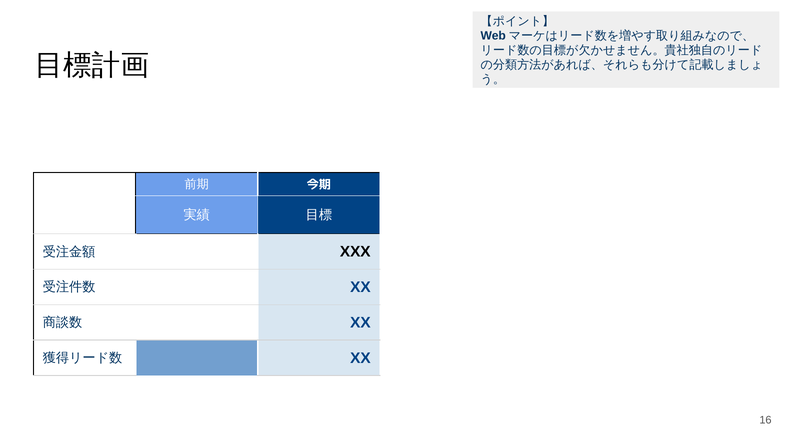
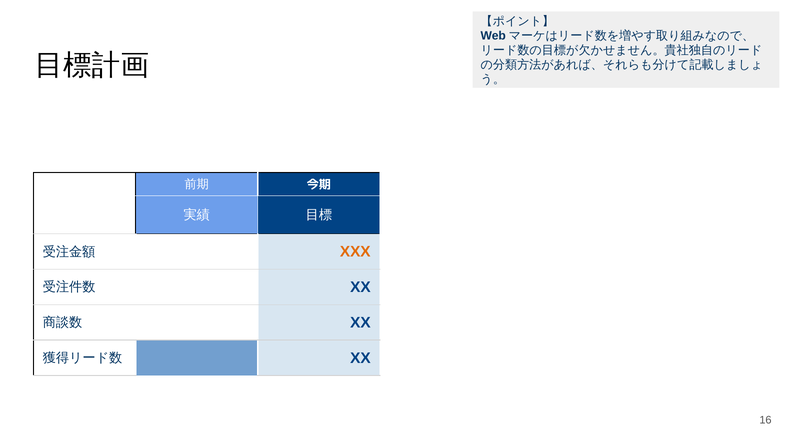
XXX colour: black -> orange (355, 252)
